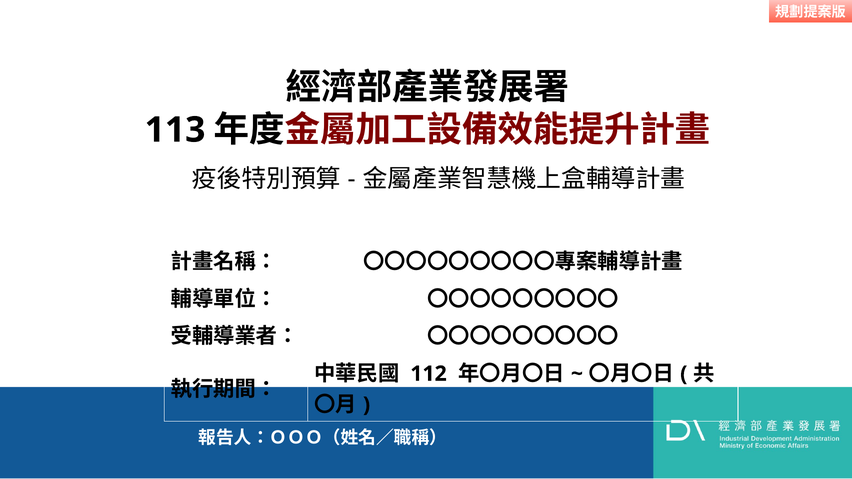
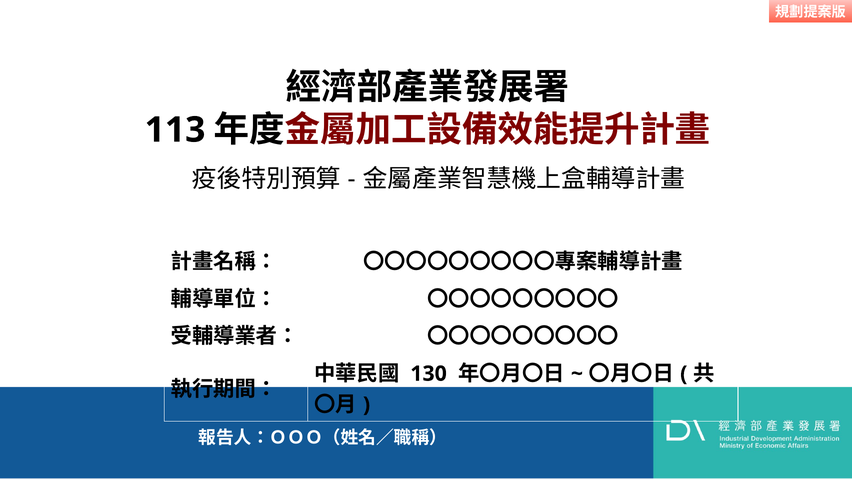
112: 112 -> 130 (429, 374)
